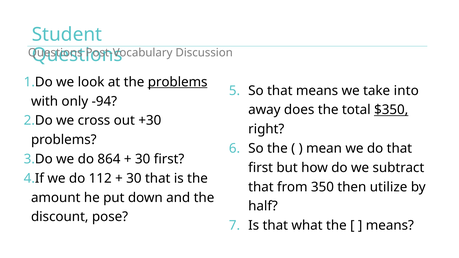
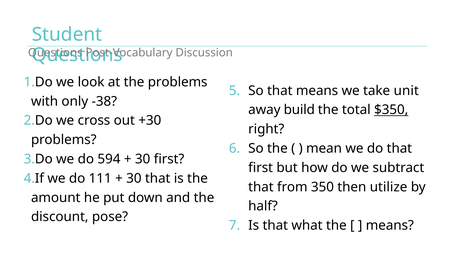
problems underline: present -> none (178, 82)
into: into -> unit (406, 91)
-94: -94 -> -38 (104, 101)
does: does -> build (299, 110)
864: 864 -> 594 (109, 159)
112: 112 -> 111 (100, 178)
